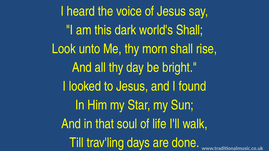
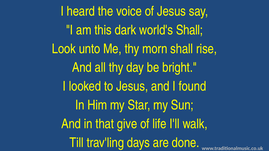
soul: soul -> give (127, 124)
